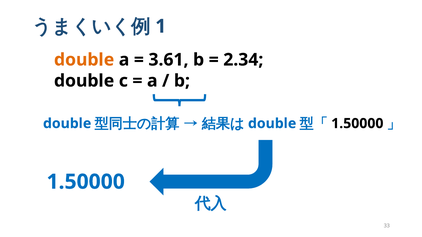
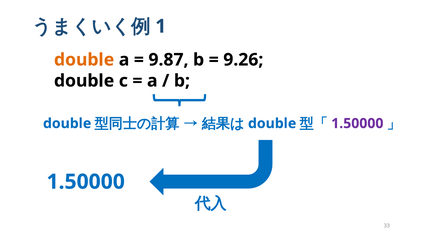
3.61: 3.61 -> 9.87 (168, 60)
2.34: 2.34 -> 9.26 (243, 60)
1.50000 colour: black -> purple (357, 124)
